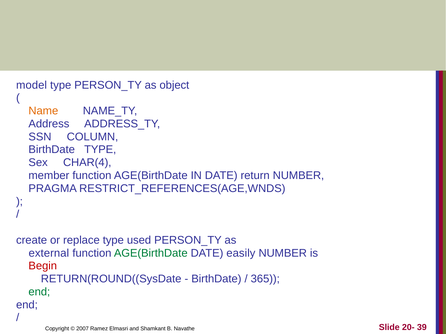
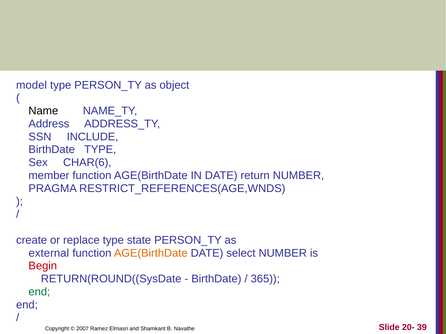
Name colour: orange -> black (43, 111)
COLUMN: COLUMN -> INCLUDE (93, 137)
CHAR(4: CHAR(4 -> CHAR(6 (87, 163)
used: used -> state (139, 240)
AGE(BirthDate colour: green -> orange (151, 253)
easily: easily -> select (241, 253)
